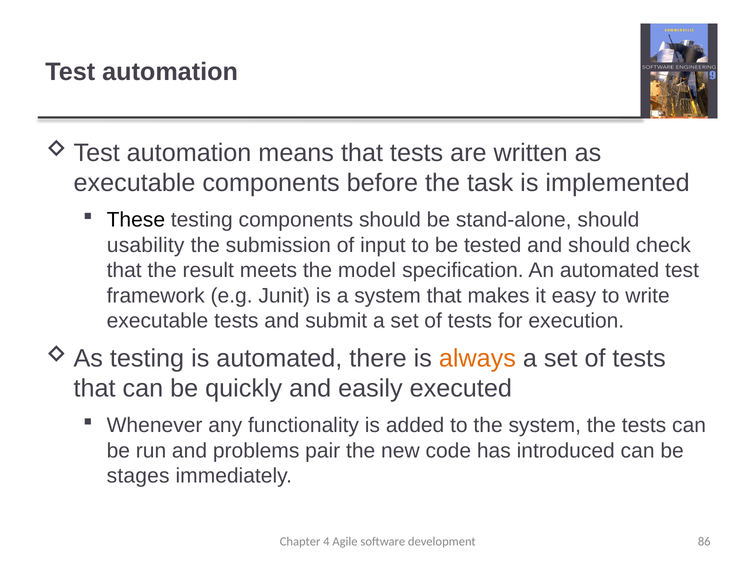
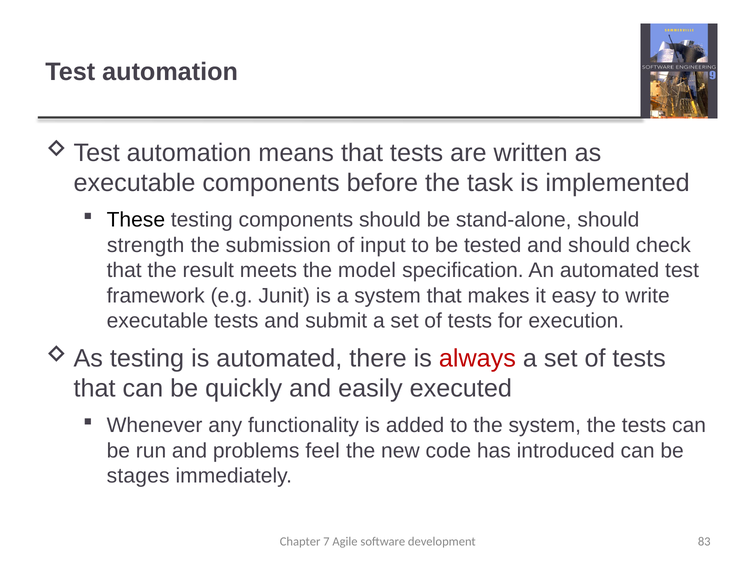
usability: usability -> strength (146, 245)
always colour: orange -> red (477, 358)
pair: pair -> feel (323, 451)
4: 4 -> 7 (326, 541)
86: 86 -> 83 (704, 541)
